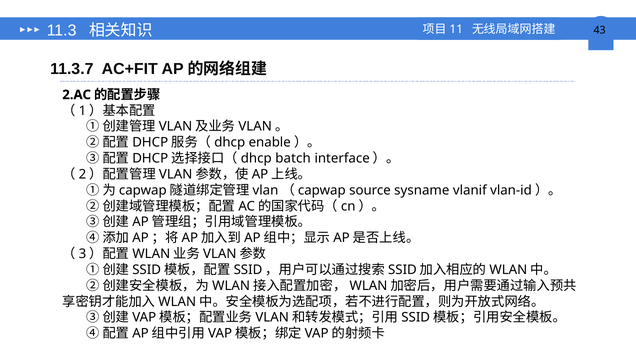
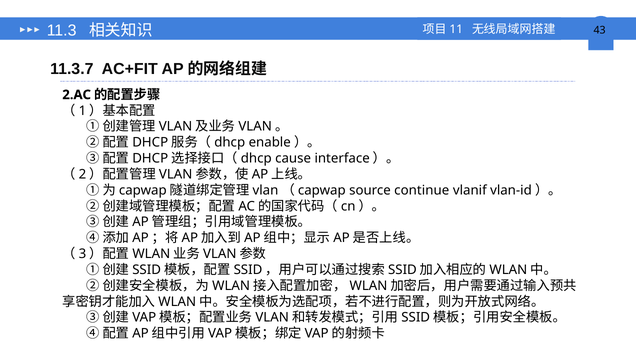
batch: batch -> cause (293, 158)
sysname: sysname -> continue (422, 190)
